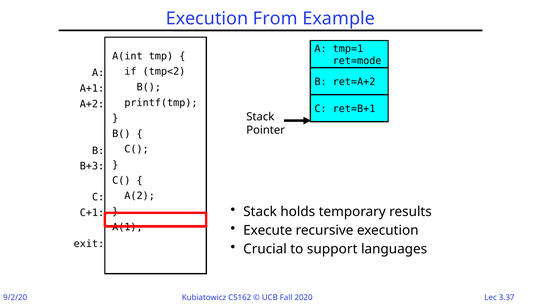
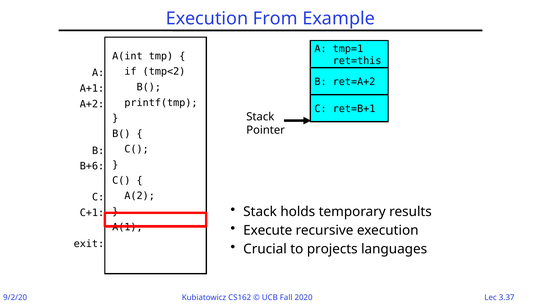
ret=mode: ret=mode -> ret=this (357, 61)
B+3: B+3 -> B+6 (92, 166)
support: support -> projects (332, 249)
